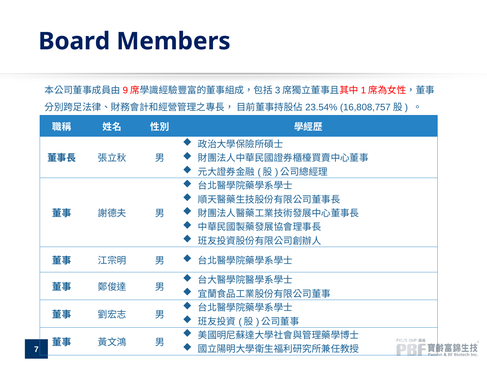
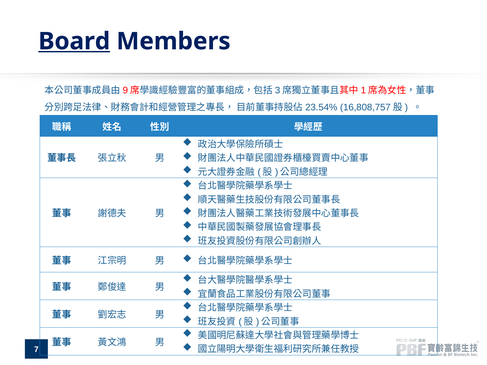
Board underline: none -> present (74, 41)
